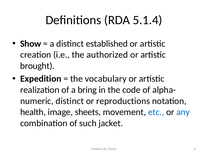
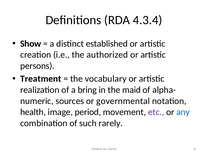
5.1.4: 5.1.4 -> 4.3.4 (148, 20)
brought: brought -> persons (37, 66)
Expedition: Expedition -> Treatment (41, 79)
code: code -> maid (132, 90)
distinct: distinct -> sources (70, 101)
reproductions: reproductions -> governmental (123, 101)
sheets: sheets -> period (88, 112)
etc colour: blue -> purple (156, 112)
jacket: jacket -> rarely (111, 123)
